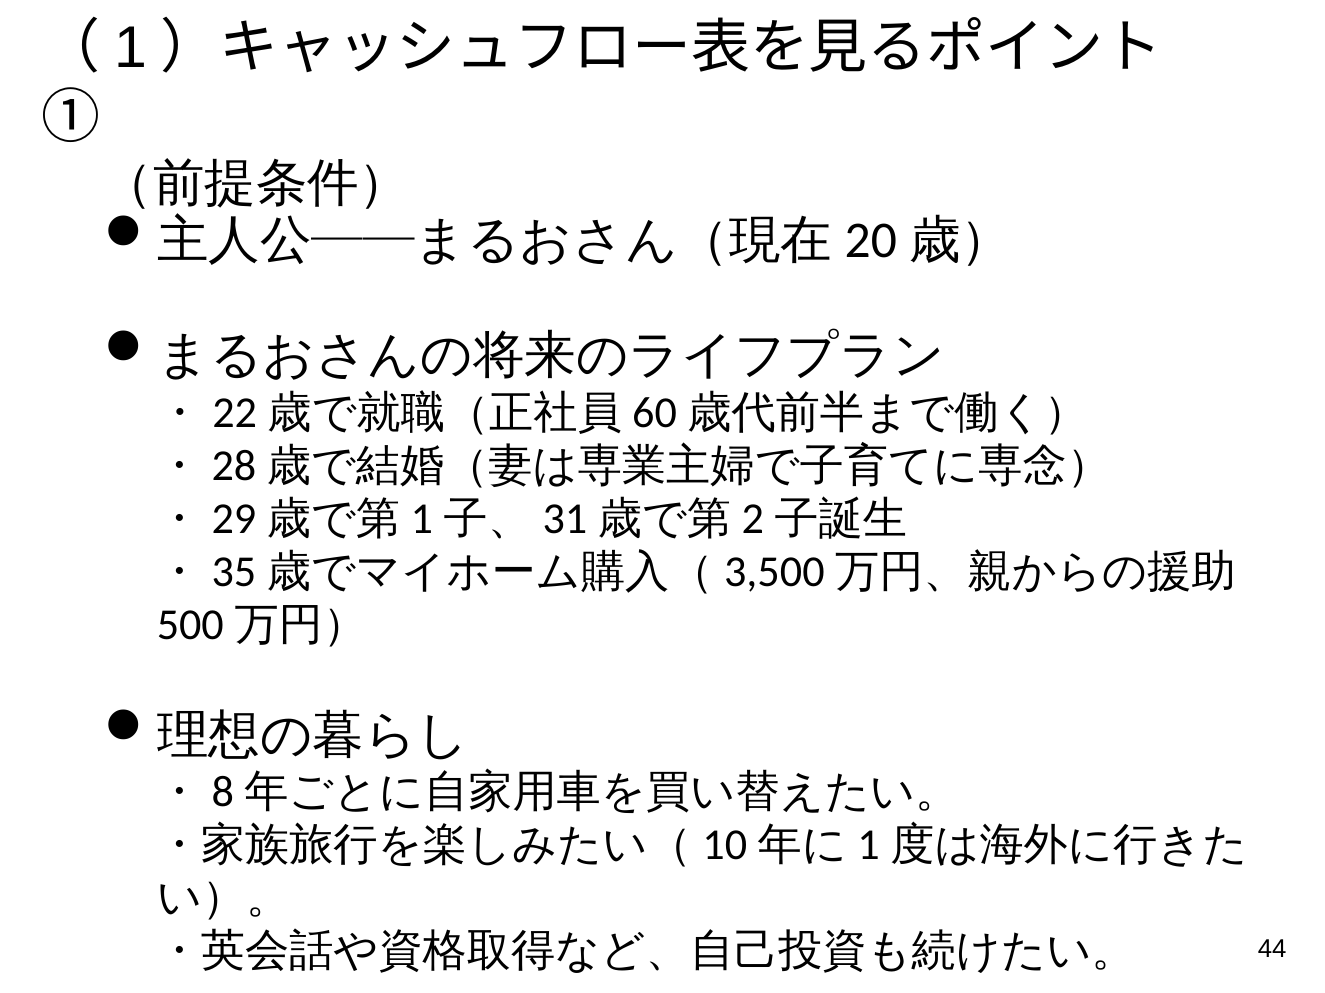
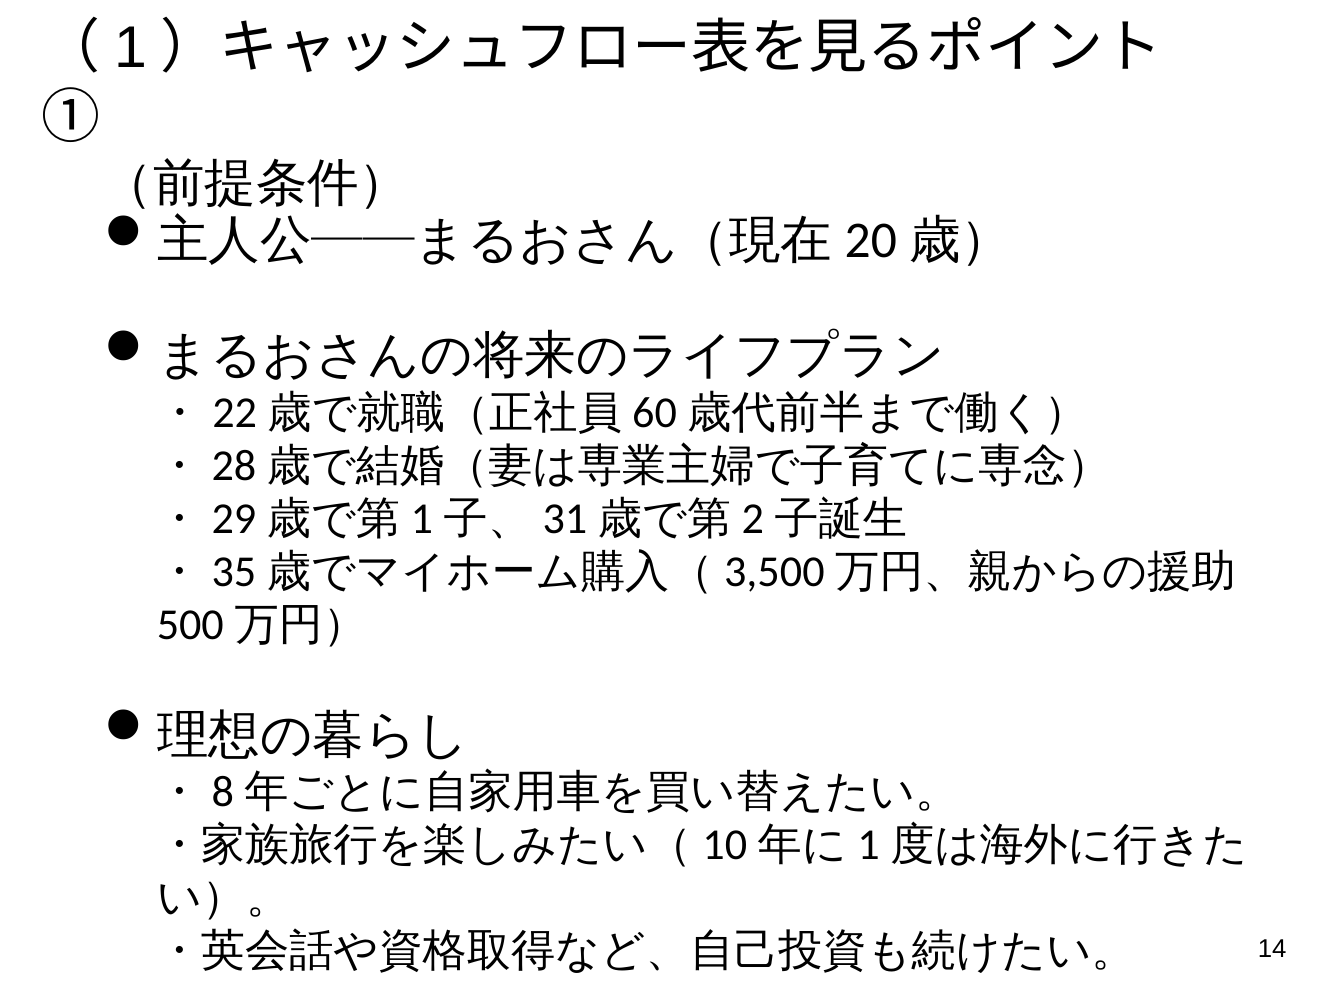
44: 44 -> 14 (1272, 949)
